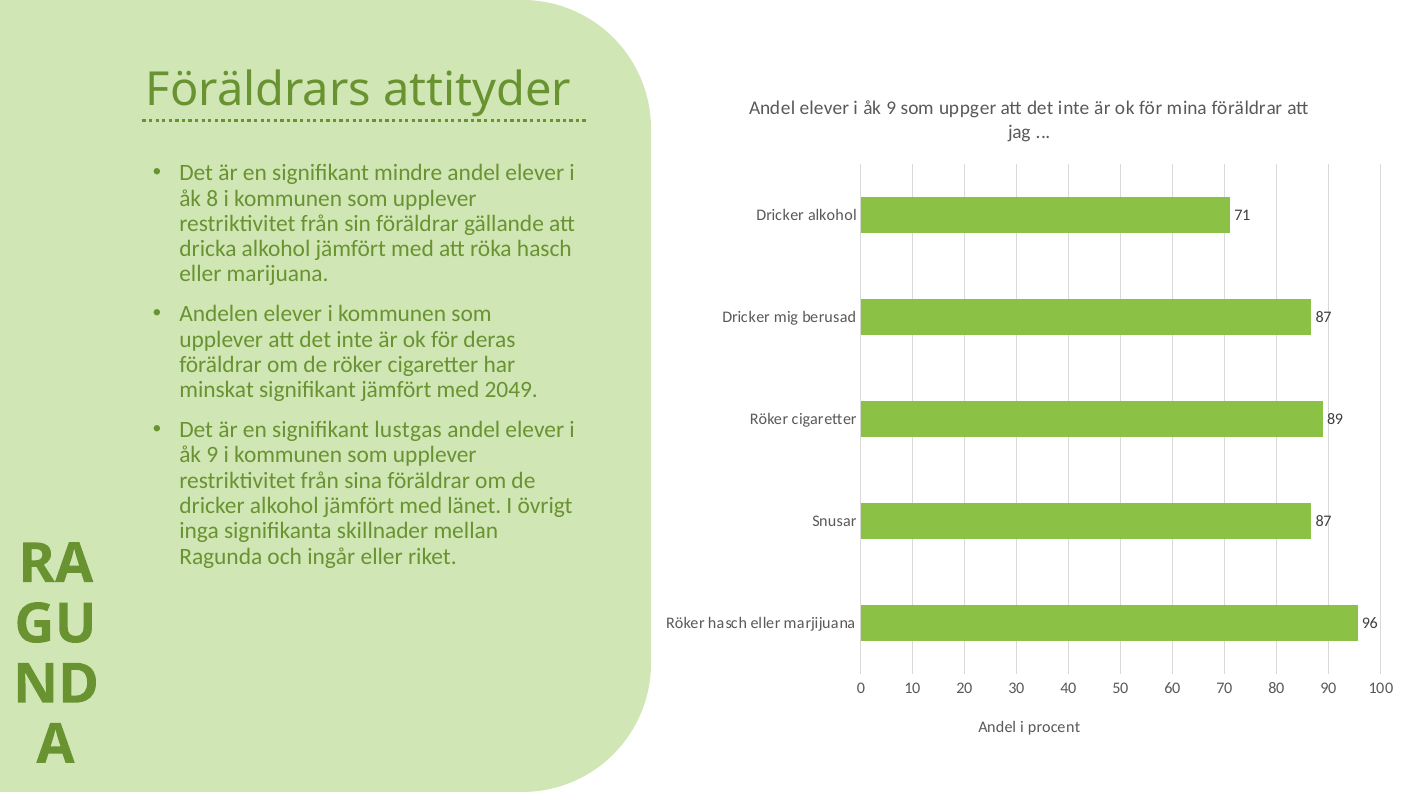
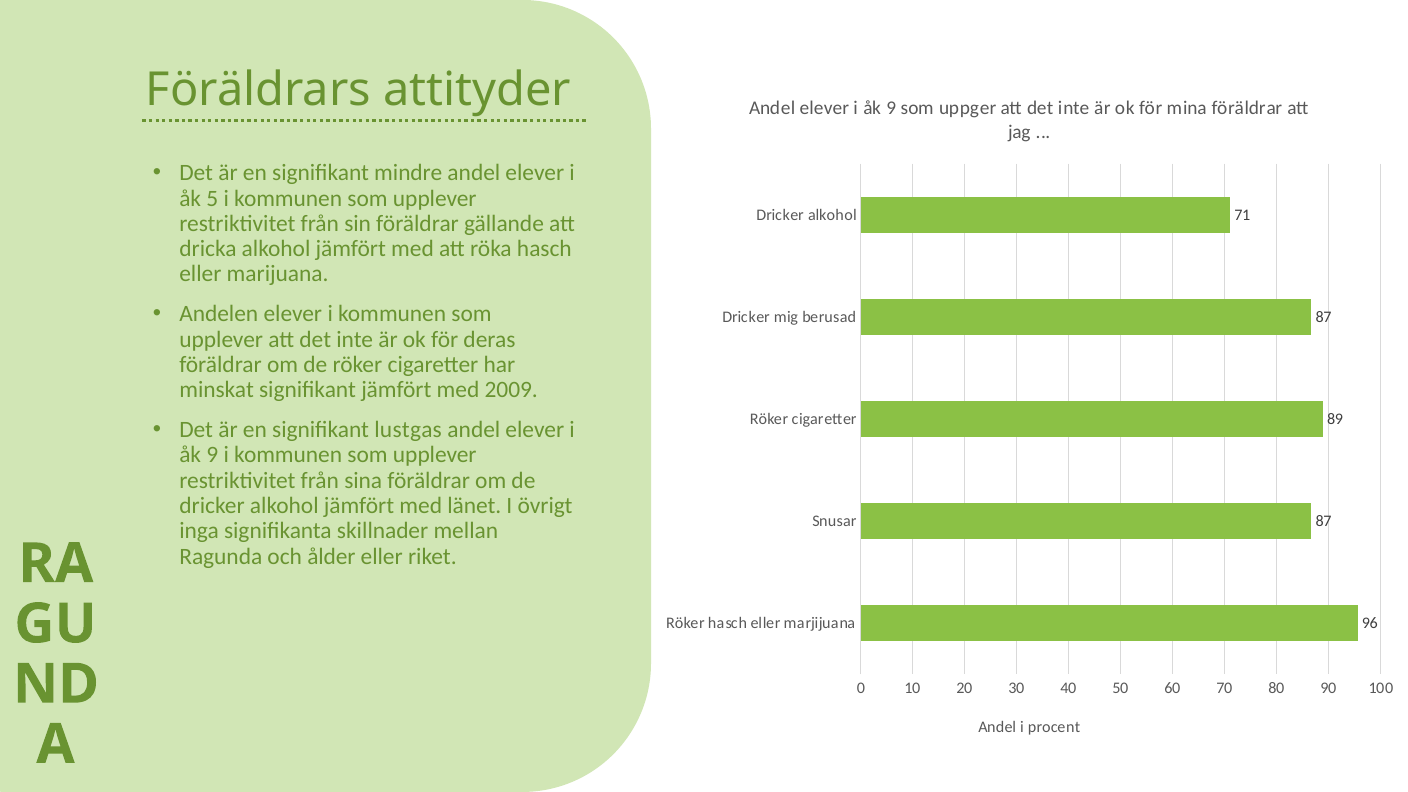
8: 8 -> 5 (212, 198)
2049: 2049 -> 2009 (511, 390)
ingår: ingår -> ålder (331, 556)
